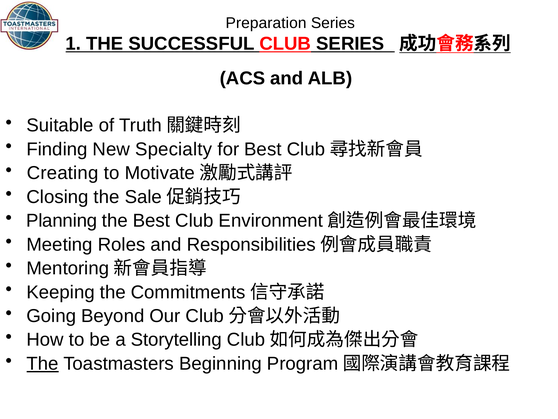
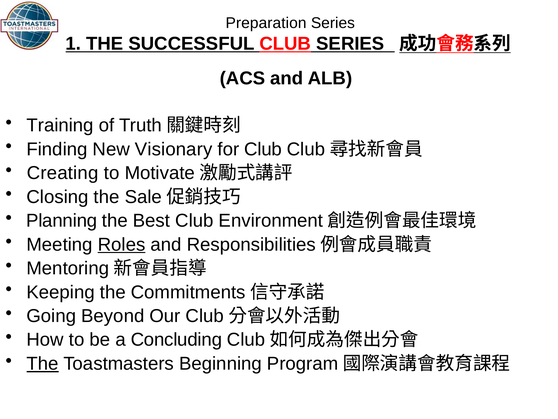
Suitable: Suitable -> Training (60, 125)
Specialty: Specialty -> Visionary (174, 149)
for Best: Best -> Club (263, 149)
Roles underline: none -> present (122, 244)
Storytelling: Storytelling -> Concluding (176, 339)
